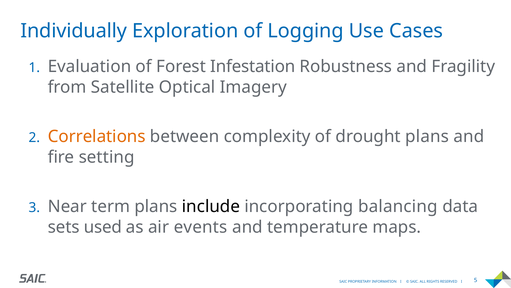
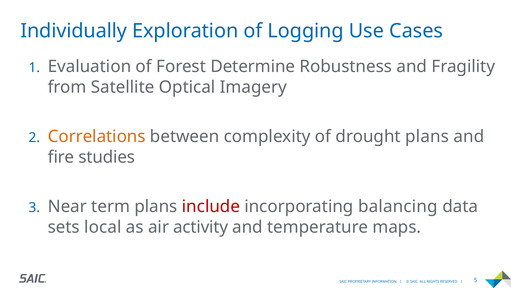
Infestation: Infestation -> Determine (253, 66)
setting: setting -> studies (107, 157)
include colour: black -> red (211, 206)
used: used -> local (103, 227)
events: events -> activity (201, 227)
